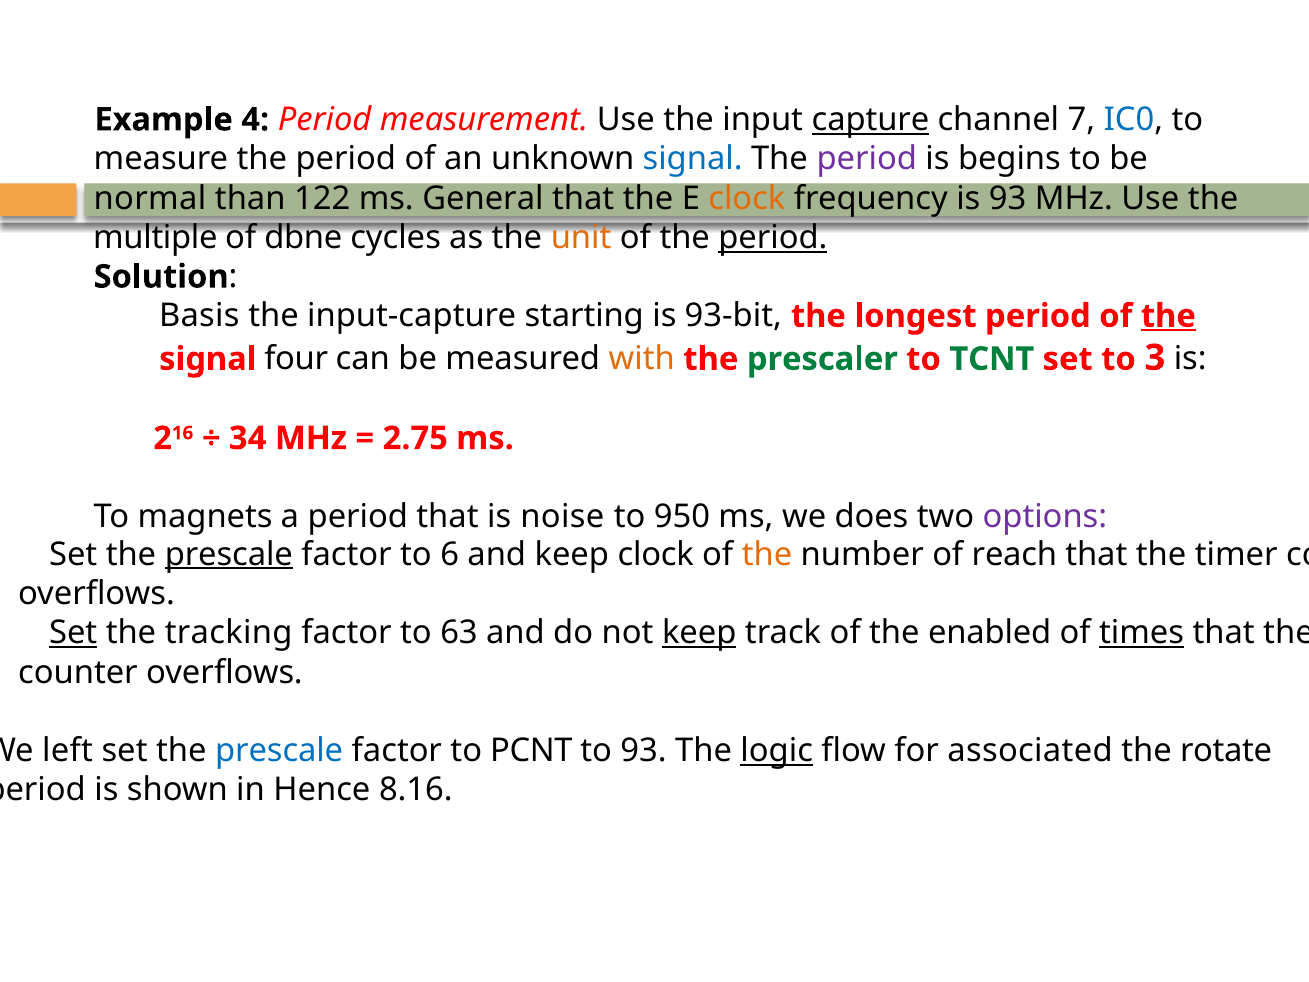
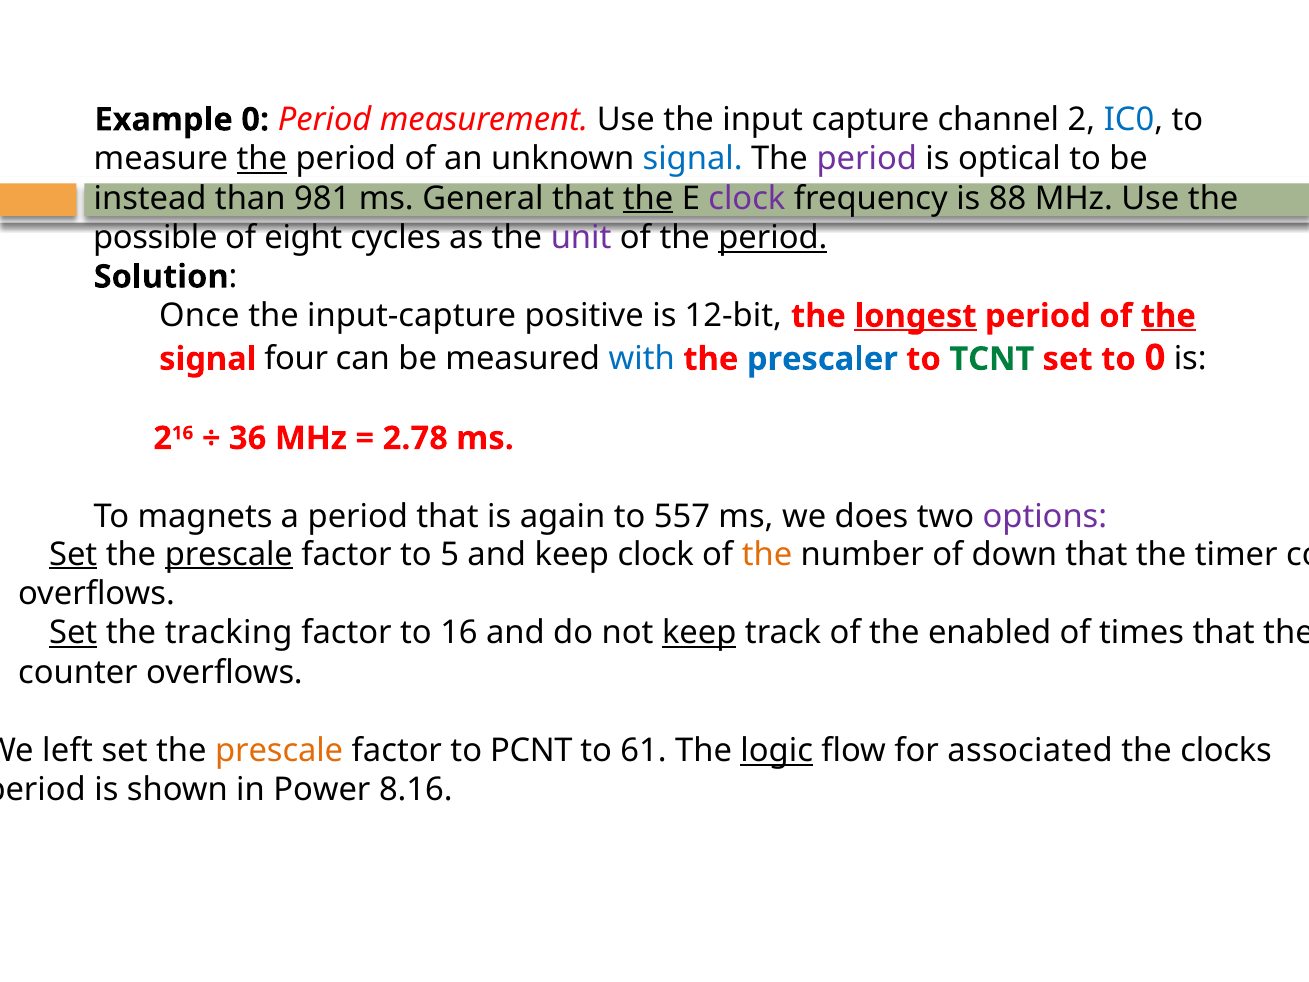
Example 4: 4 -> 0 (255, 120)
capture underline: present -> none (871, 120)
7: 7 -> 2 (1081, 120)
the underline: none -> present (262, 159)
begins: begins -> optical (1009, 159)
normal: normal -> instead (150, 198)
122: 122 -> 981 (322, 198)
the underline: none -> present (648, 198)
clock colour: orange -> purple (747, 198)
is 93: 93 -> 88 (1008, 198)
multiple: multiple -> possible (155, 237)
dbne: dbne -> eight (303, 237)
unit colour: orange -> purple (581, 237)
Basis: Basis -> Once (199, 316)
starting: starting -> positive (584, 316)
93-bit: 93-bit -> 12-bit (733, 316)
longest underline: none -> present (915, 316)
with colour: orange -> blue (642, 359)
prescaler colour: green -> blue (822, 359)
to 3: 3 -> 0 (1155, 358)
34: 34 -> 36 (248, 438)
2.75: 2.75 -> 2.78 (415, 438)
noise: noise -> again (563, 517)
950: 950 -> 557 (682, 517)
Set underline: none -> present (73, 554)
6: 6 -> 5 (450, 554)
reach: reach -> down (1014, 554)
63: 63 -> 16 (459, 633)
times underline: present -> none (1142, 633)
prescale colour: blue -> orange (279, 751)
to 93: 93 -> 61 (644, 751)
rotate: rotate -> clocks (1226, 751)
Hence: Hence -> Power (322, 790)
